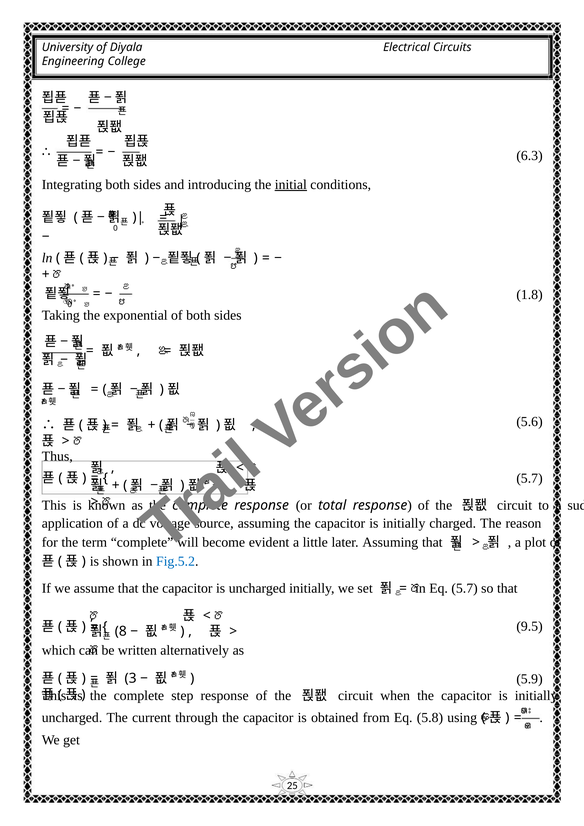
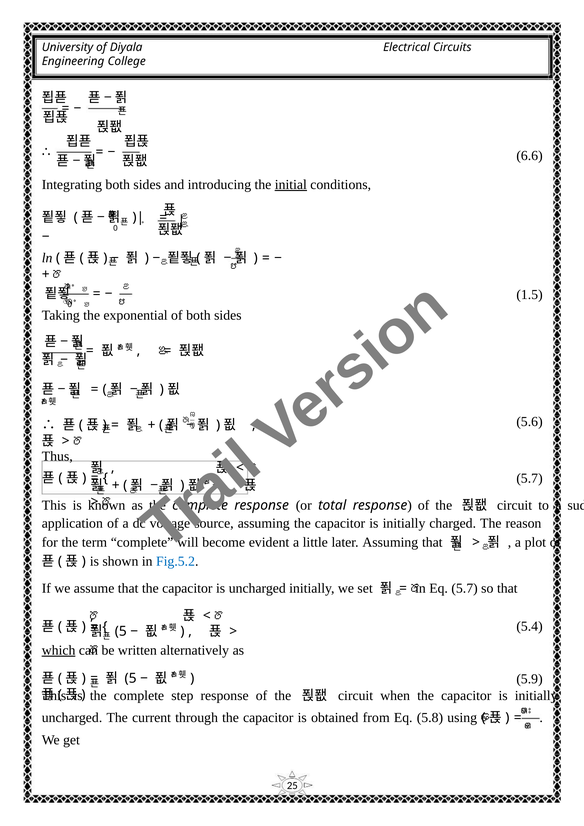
6.3: 6.3 -> 6.6 (530, 155)
1.8: 1.8 -> 1.5 (530, 294)
9.5: 9.5 -> 5.4 (530, 626)
8: 8 -> 5 (121, 631)
which underline: none -> present (59, 650)
3: 3 -> 5 (131, 678)
